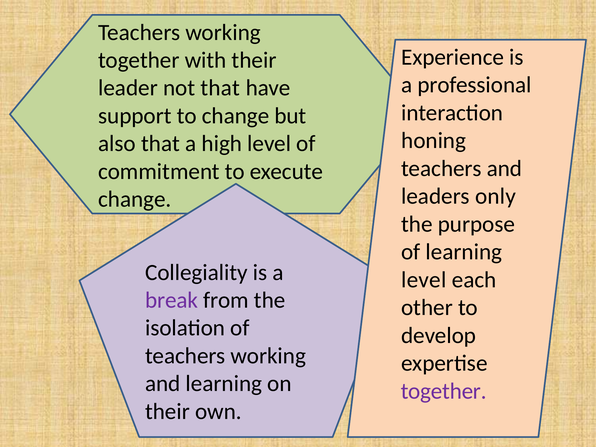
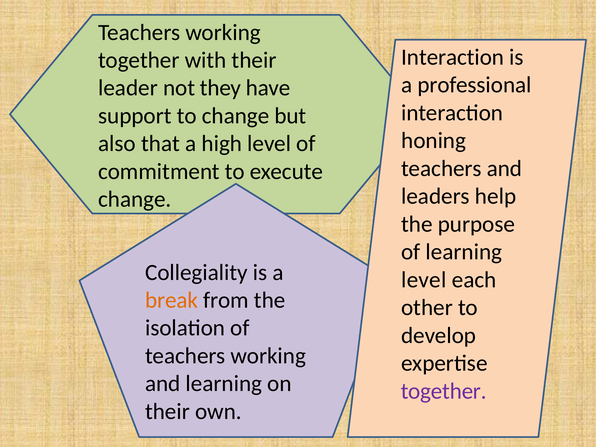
Experience: Experience -> Interaction (453, 57)
not that: that -> they (221, 88)
only: only -> help (495, 196)
break colour: purple -> orange (172, 300)
